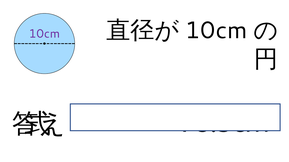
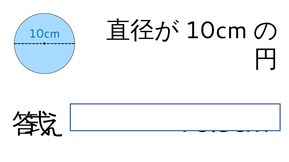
10cm colour: purple -> blue (44, 34)
